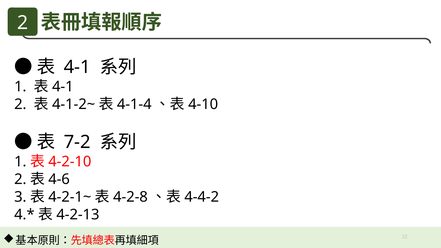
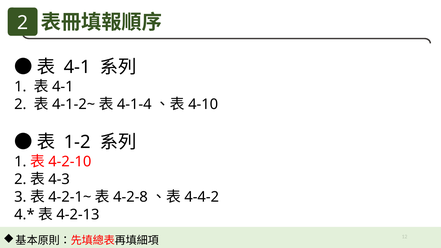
7-2: 7-2 -> 1-2 (77, 142)
4-6: 4-6 -> 4-3 (59, 179)
